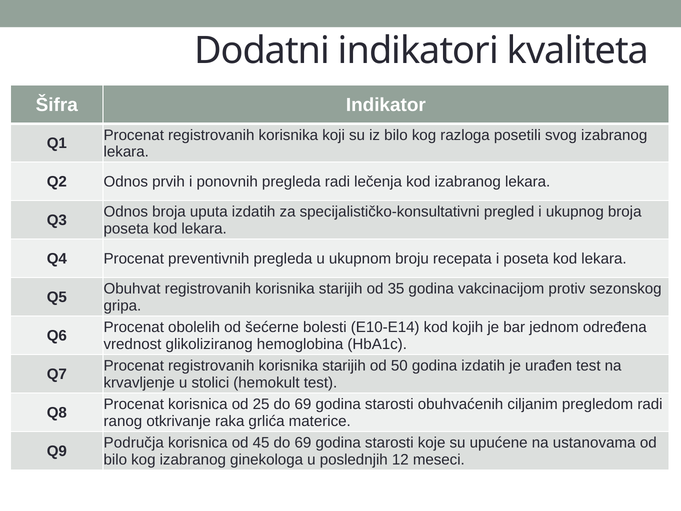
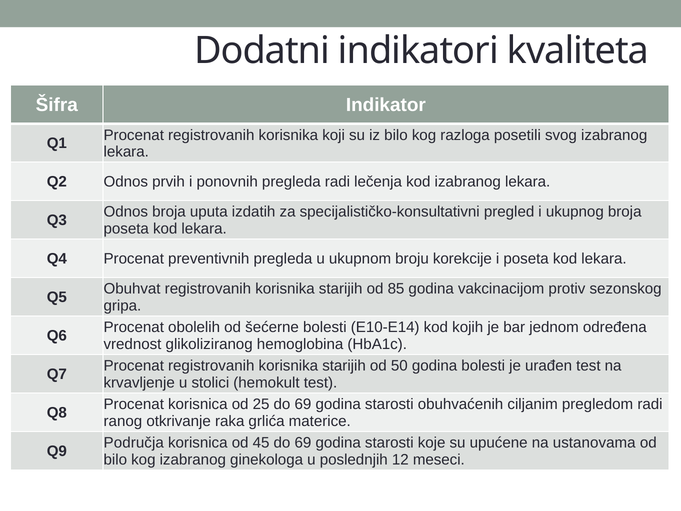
recepata: recepata -> korekcije (462, 259)
35: 35 -> 85 (396, 289)
godina izdatih: izdatih -> bolesti (483, 366)
